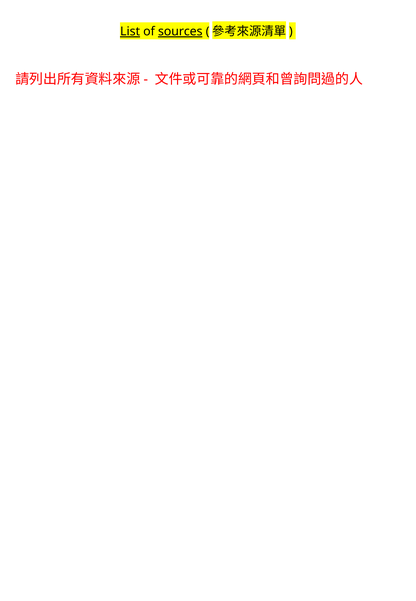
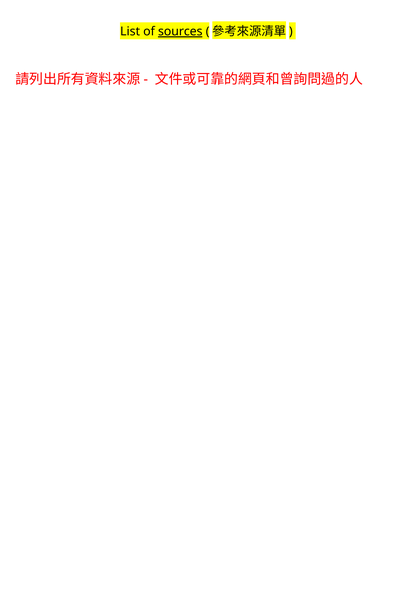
List underline: present -> none (130, 32)
